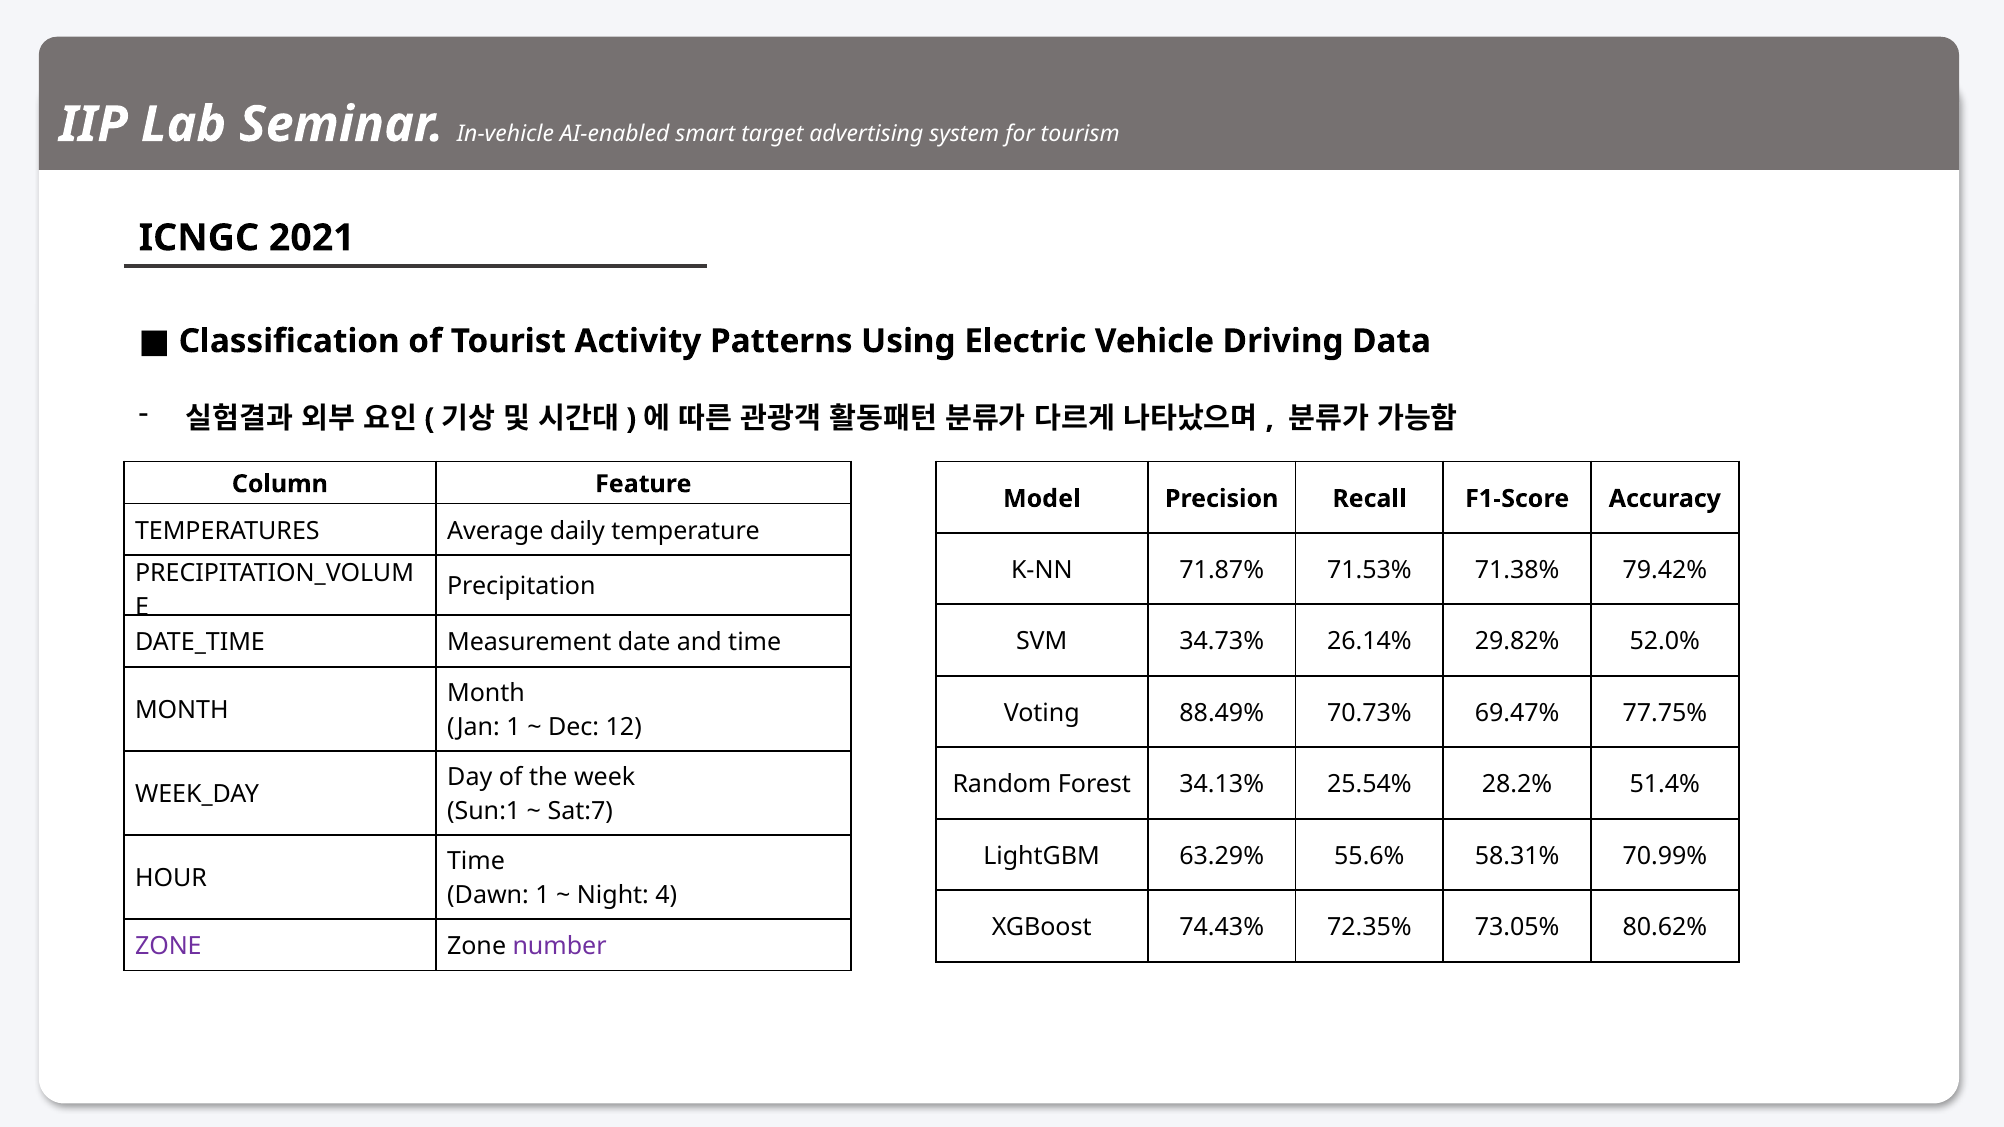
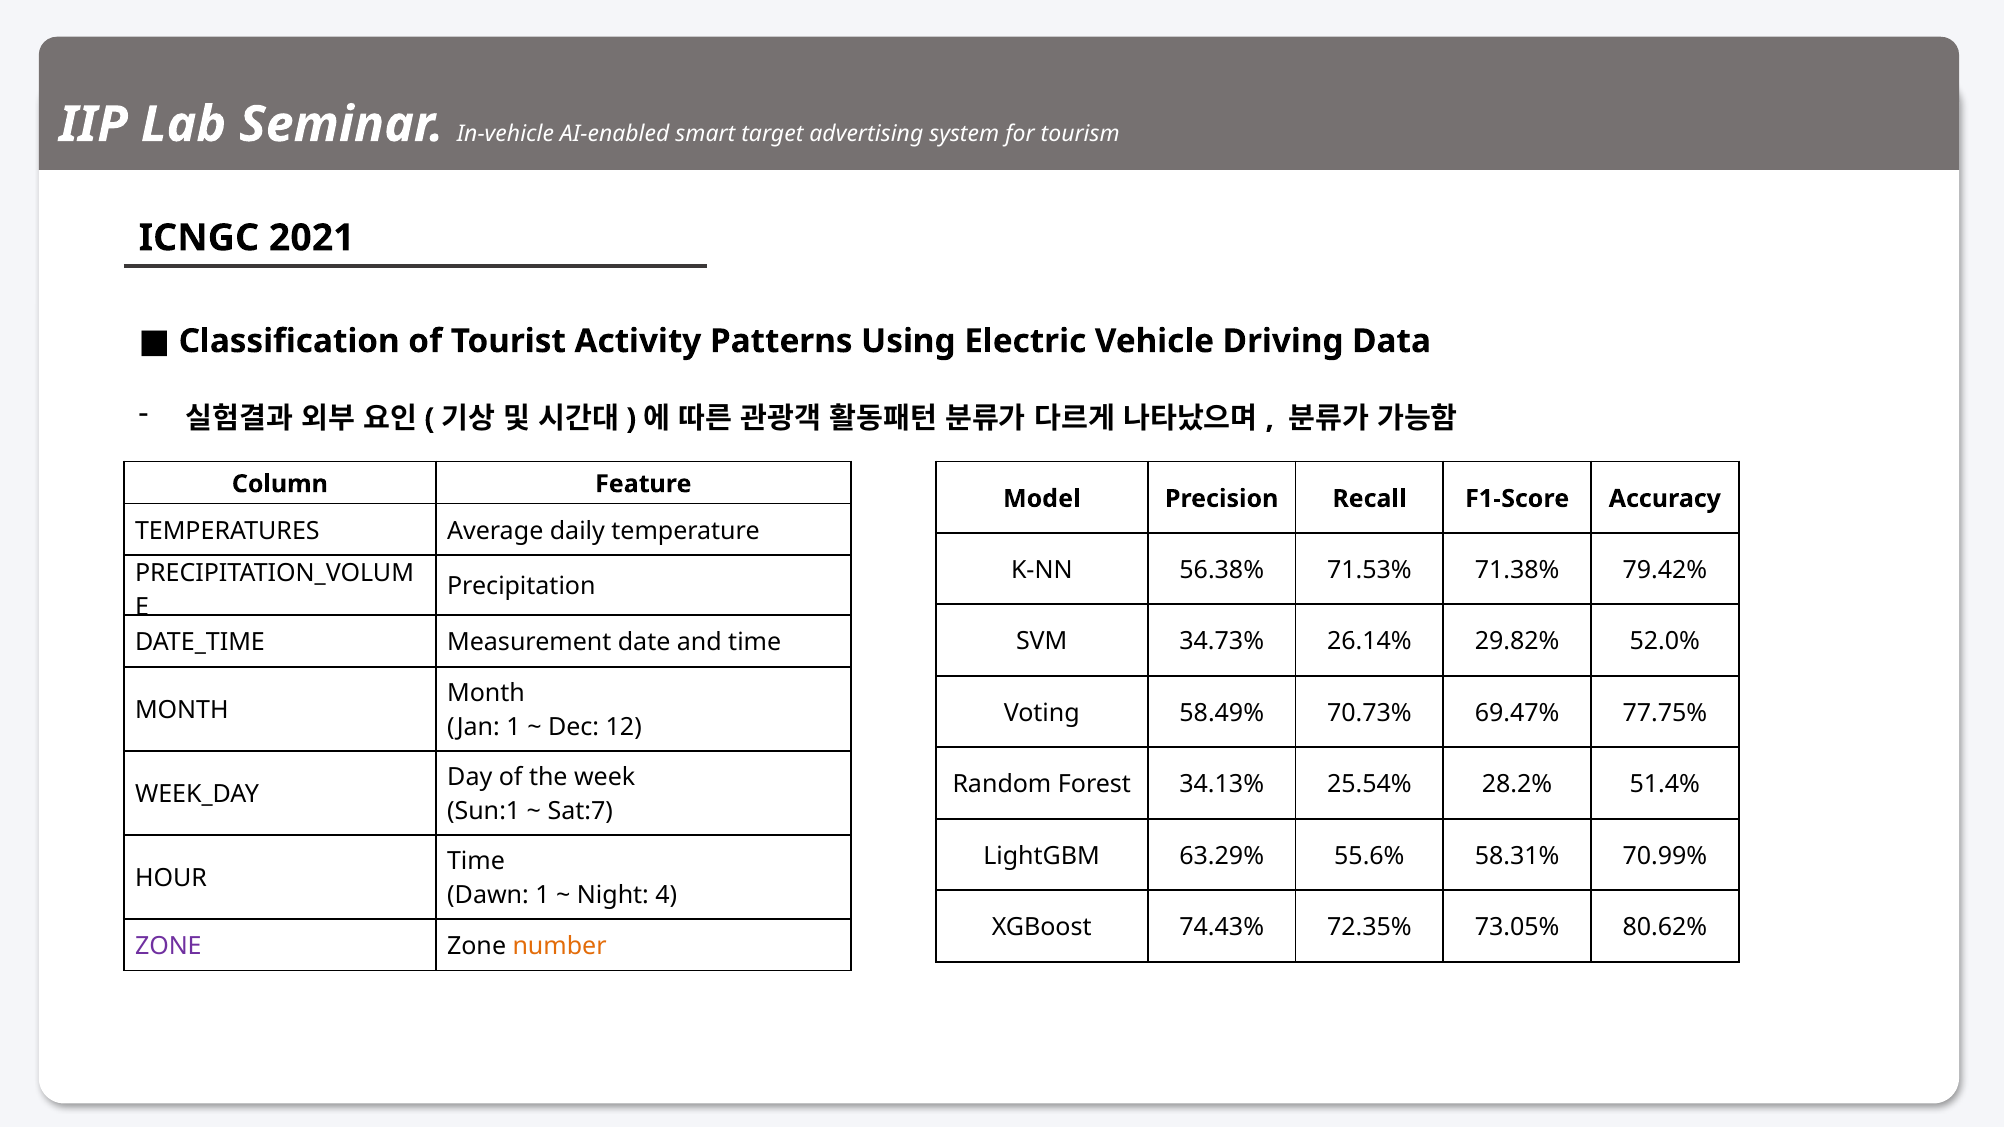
71.87%: 71.87% -> 56.38% (1222, 570)
88.49%: 88.49% -> 58.49% (1222, 713)
number colour: purple -> orange (560, 946)
